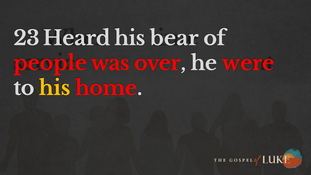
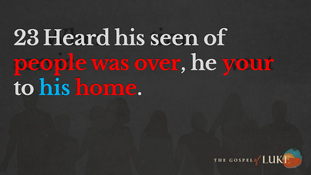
bear: bear -> seen (174, 38)
were: were -> your (248, 63)
his colour: yellow -> light blue (55, 88)
